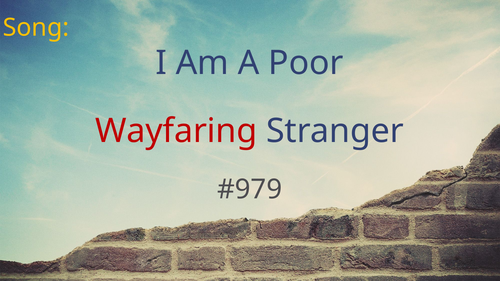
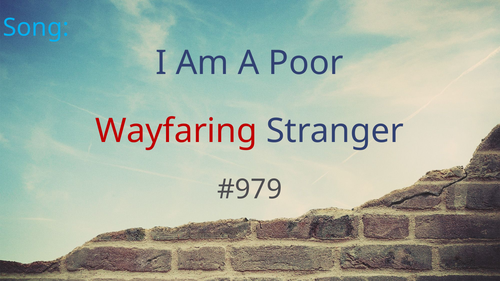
Song colour: yellow -> light blue (36, 28)
